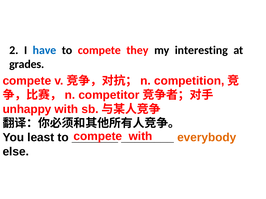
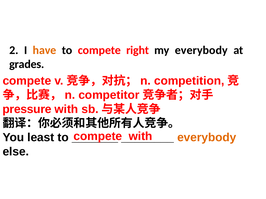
have colour: blue -> orange (45, 50)
they: they -> right (138, 50)
my interesting: interesting -> everybody (201, 50)
unhappy: unhappy -> pressure (27, 109)
